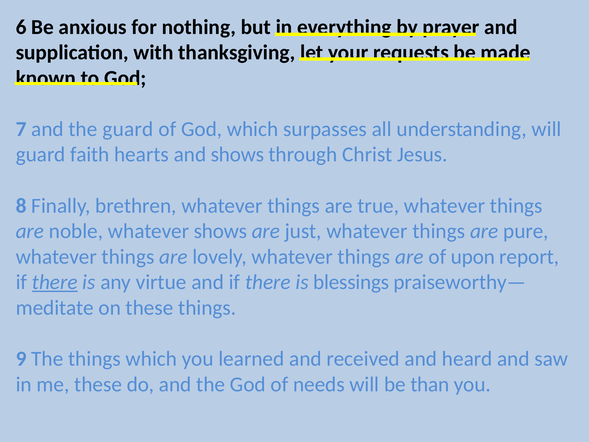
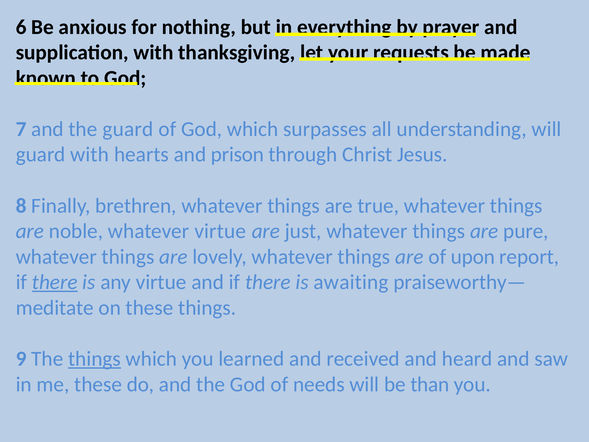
guard faith: faith -> with (90, 155)
and shows: shows -> prison (237, 155)
whatever shows: shows -> virtue (220, 231)
blessings: blessings -> awaiting (351, 282)
things underline: none -> present (94, 359)
